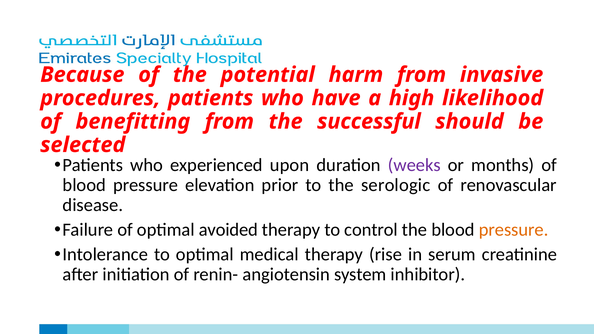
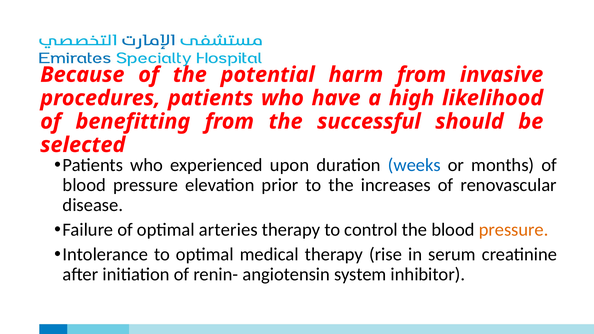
weeks colour: purple -> blue (414, 165)
serologic: serologic -> increases (396, 185)
avoided: avoided -> arteries (228, 230)
